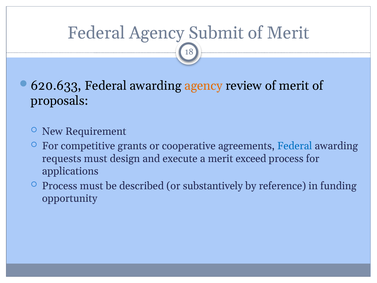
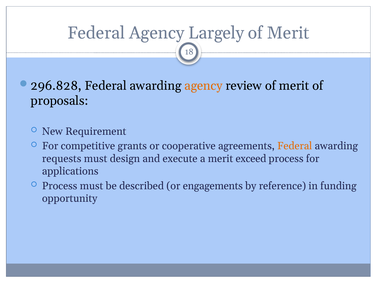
Submit: Submit -> Largely (216, 33)
620.633: 620.633 -> 296.828 (56, 86)
Federal colour: blue -> orange (295, 146)
substantively: substantively -> engagements (213, 186)
